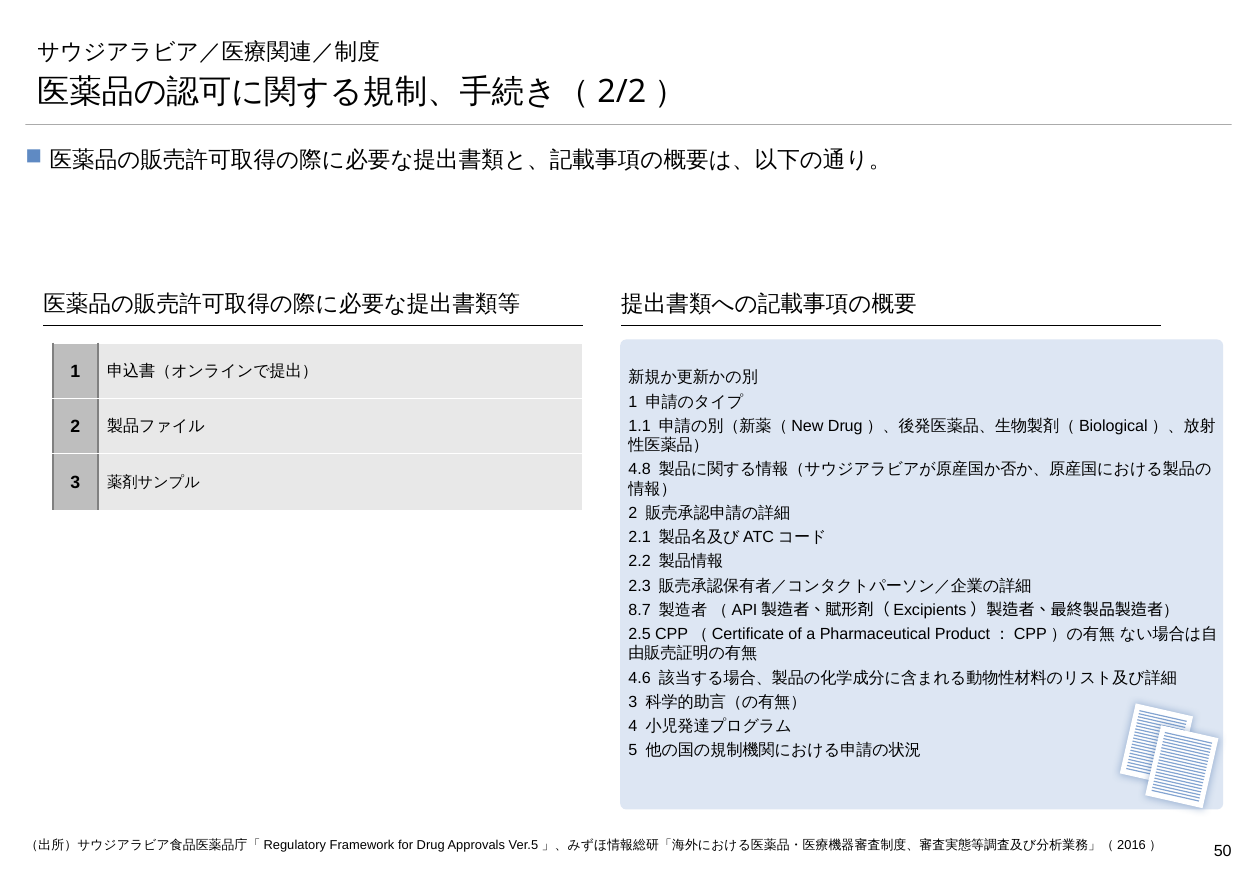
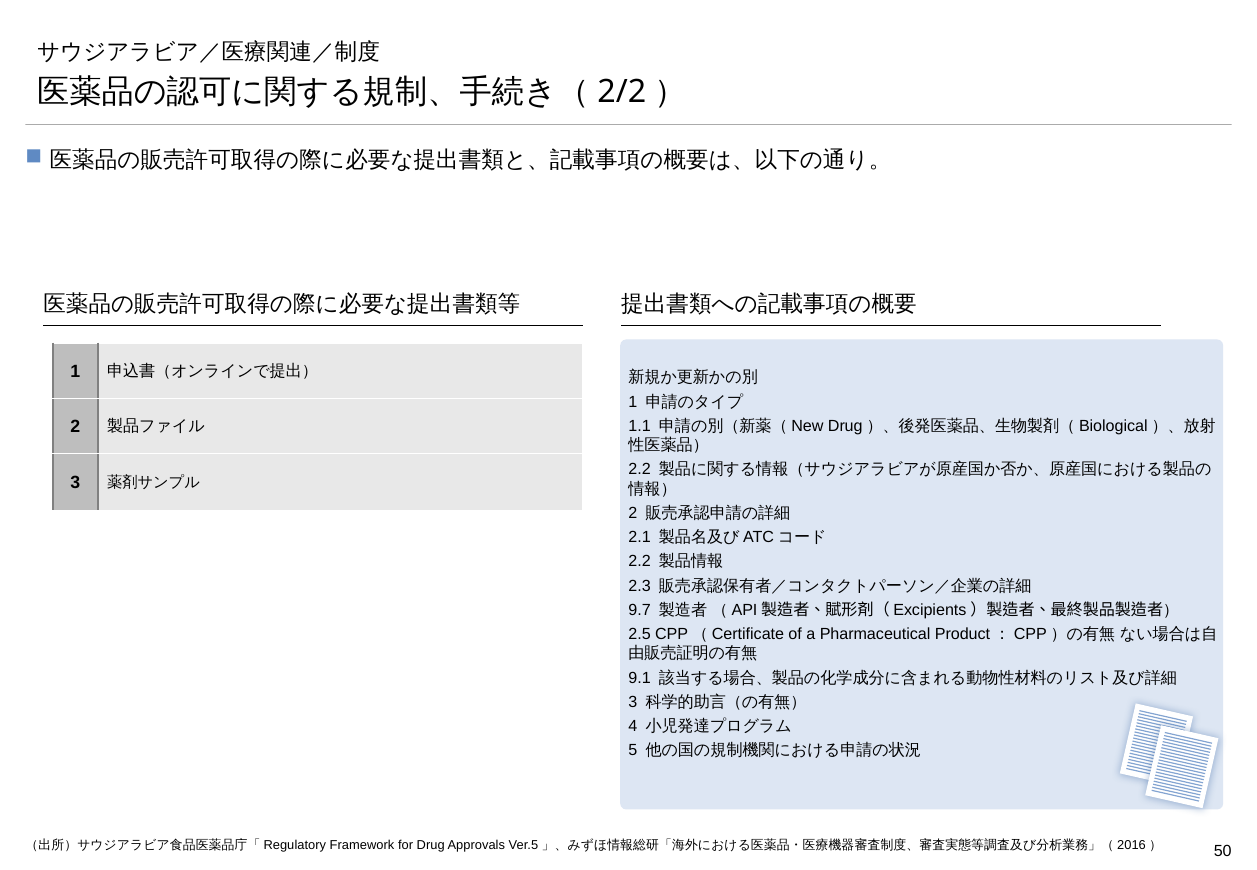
4.8: 4.8 -> 2.2 (640, 470)
8.7: 8.7 -> 9.7 (640, 610)
4.6: 4.6 -> 9.1 (640, 678)
